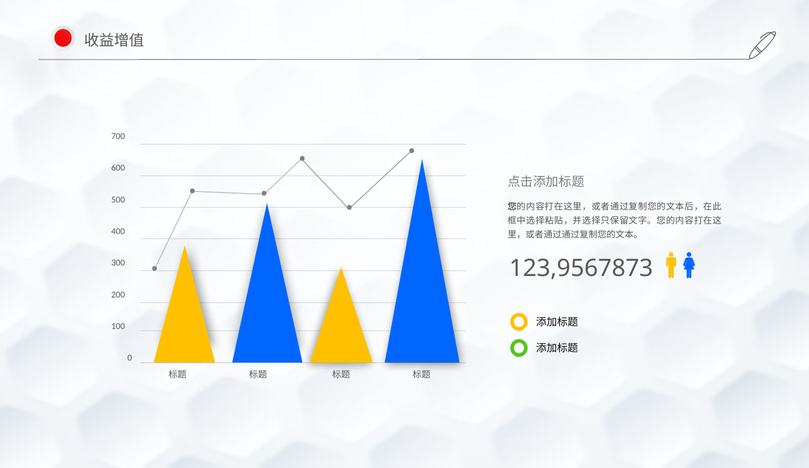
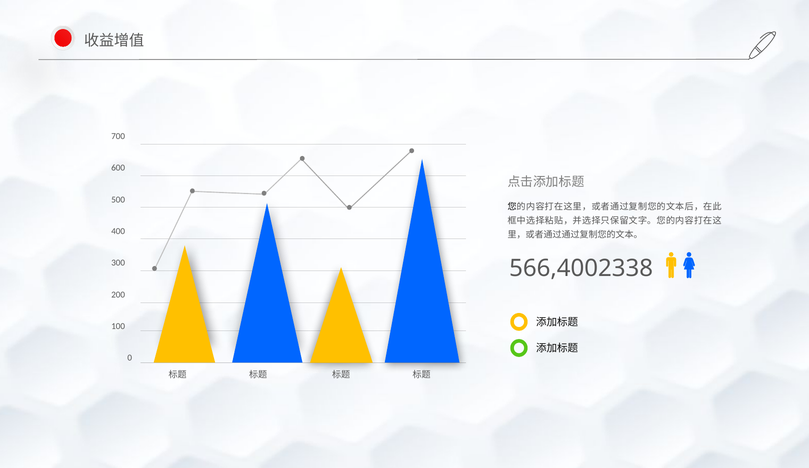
123,9567873: 123,9567873 -> 566,4002338 (581, 268)
